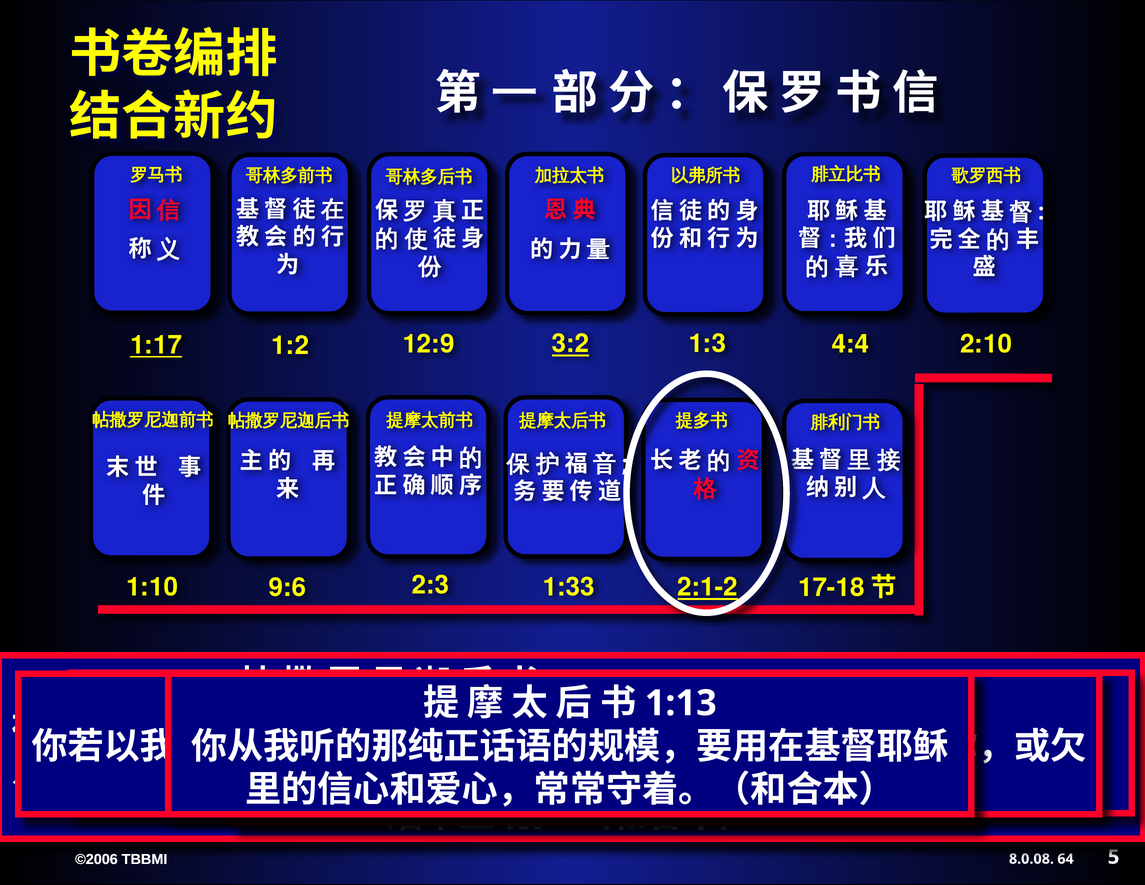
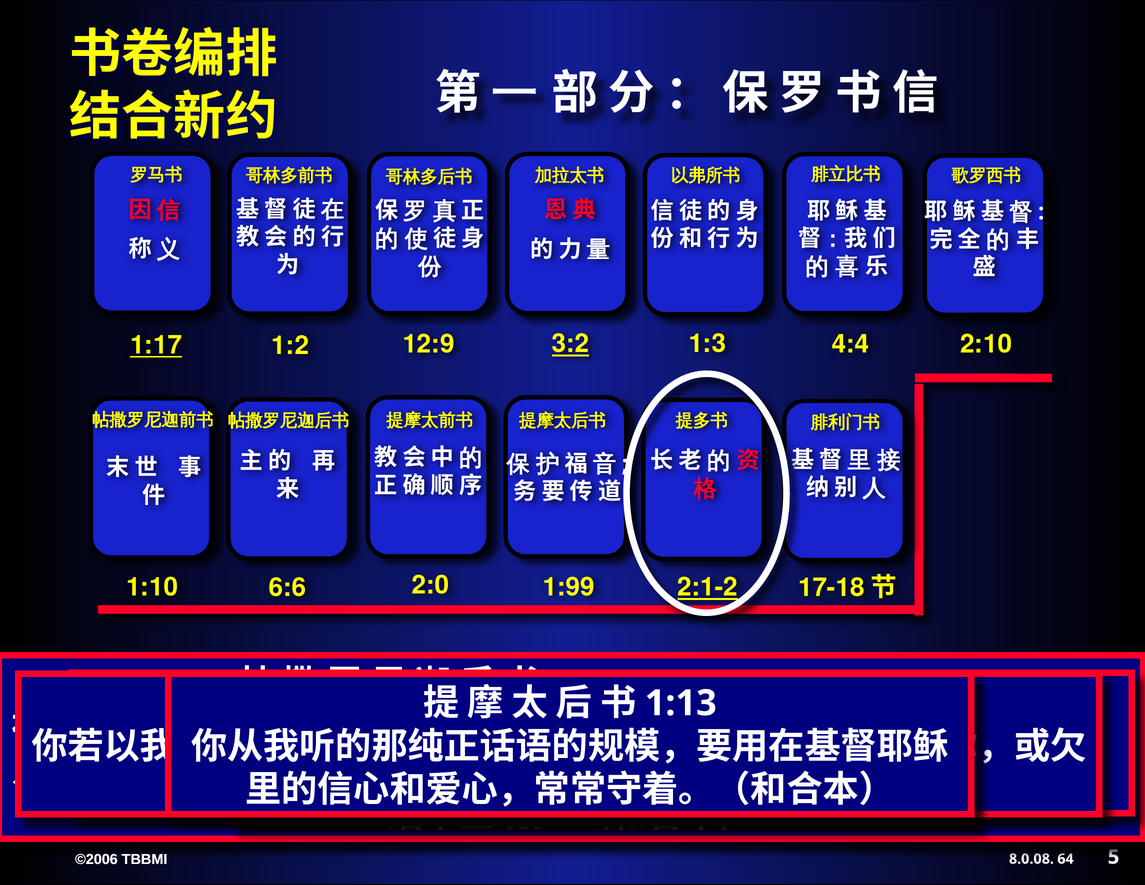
2:3: 2:3 -> 2:0 (431, 585)
1:33: 1:33 -> 1:99 (569, 587)
9:6: 9:6 -> 6:6 (288, 587)
